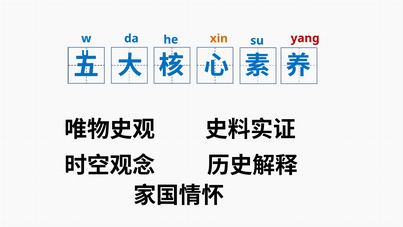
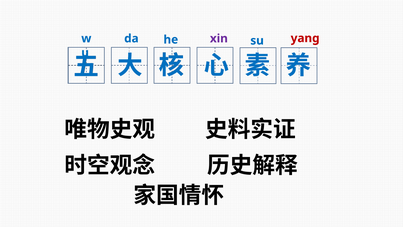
xin colour: orange -> purple (219, 38)
